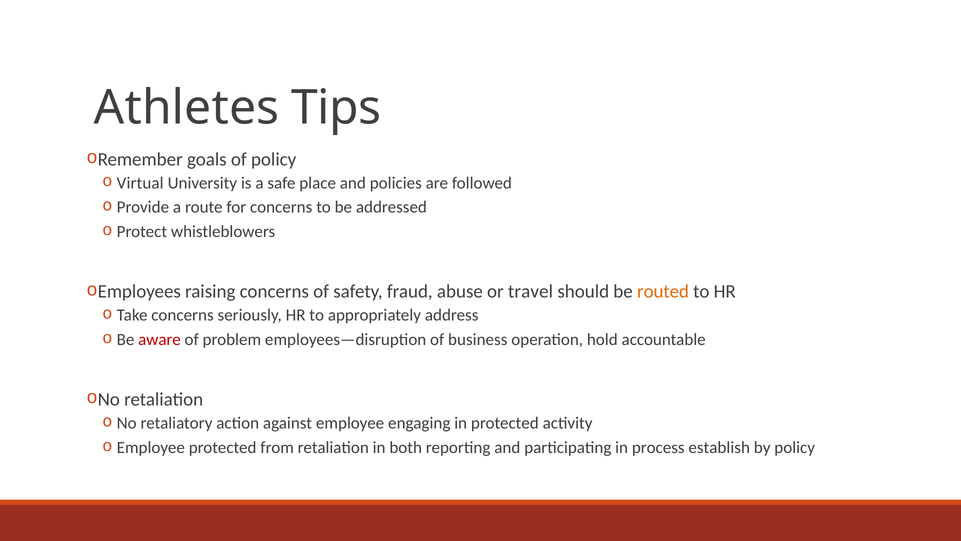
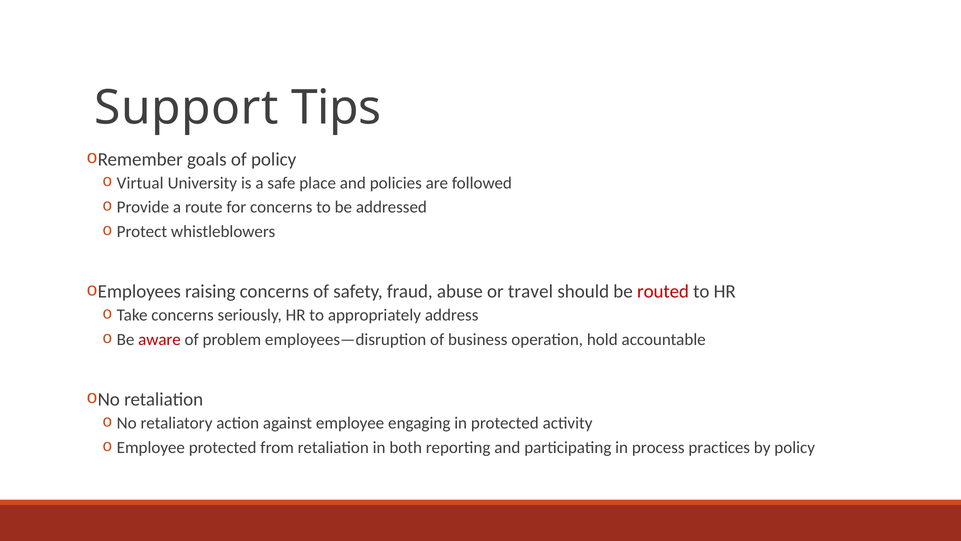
Athletes: Athletes -> Support (186, 108)
routed colour: orange -> red (663, 291)
establish: establish -> practices (719, 447)
